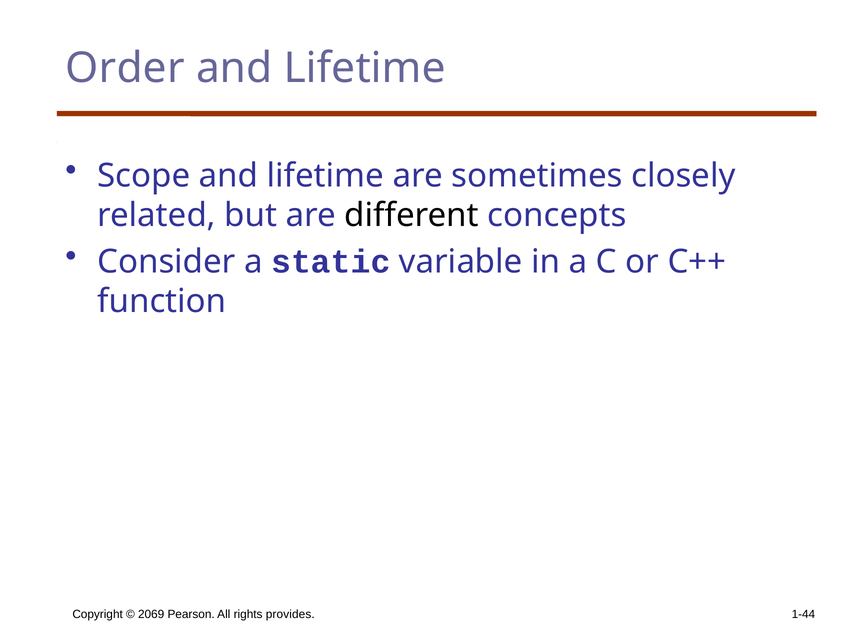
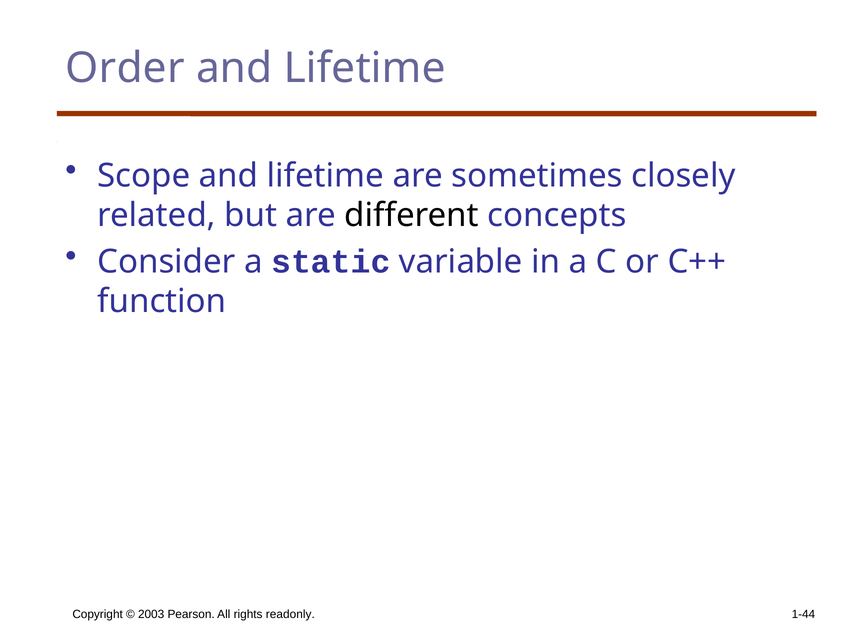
2069: 2069 -> 2003 (151, 614)
provides: provides -> readonly (290, 614)
